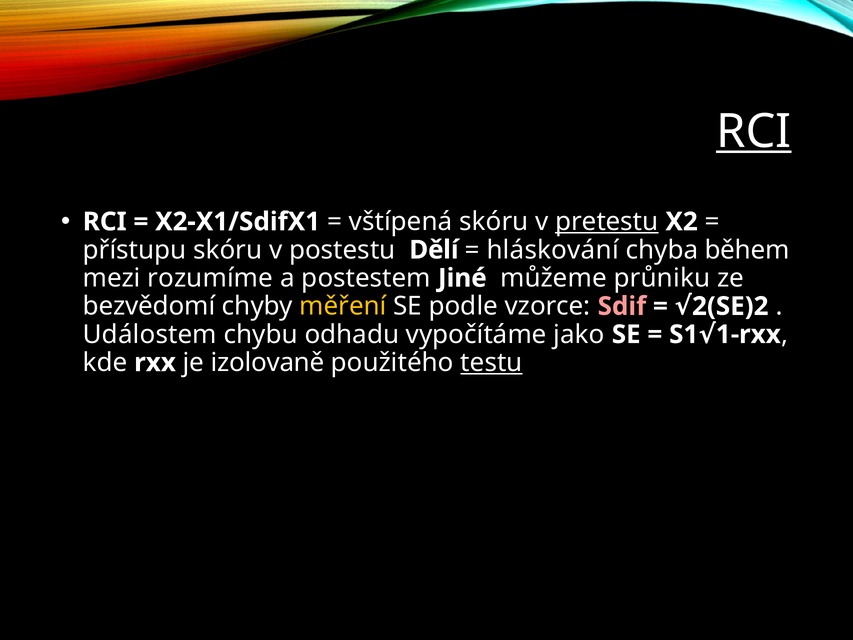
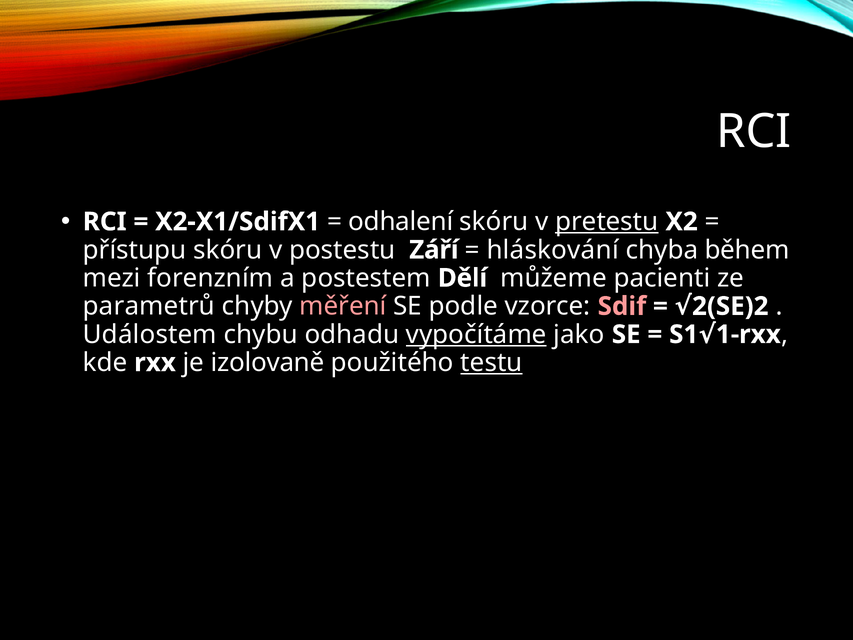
RCI underline: present -> none (754, 131)
vštípená: vštípená -> odhalení (401, 222)
Dělí: Dělí -> Září (434, 250)
rozumíme: rozumíme -> forenzním (210, 278)
Jiné: Jiné -> Dělí (462, 278)
průniku: průniku -> pacienti (662, 278)
bezvědomí: bezvědomí -> parametrů (149, 306)
měření colour: yellow -> pink (343, 306)
vypočítáme underline: none -> present (476, 334)
